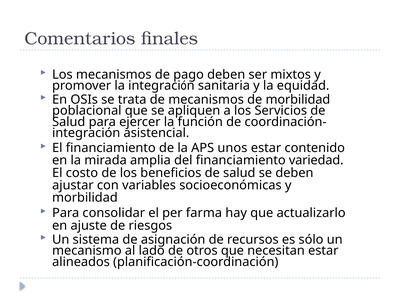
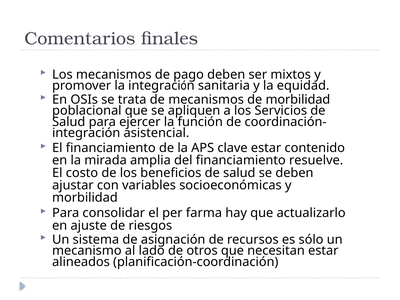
unos: unos -> clave (233, 148)
variedad: variedad -> resuelve (316, 160)
